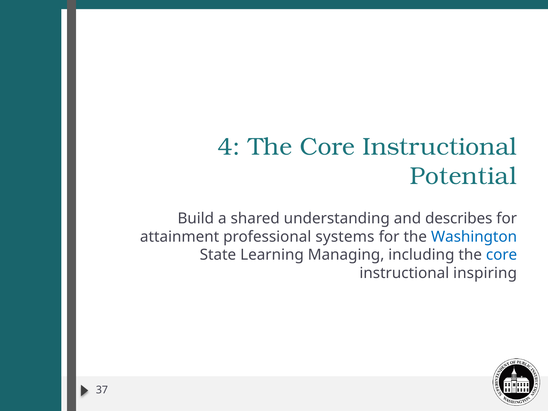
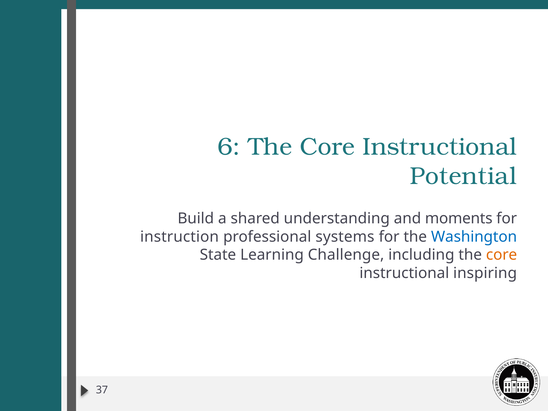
4: 4 -> 6 (229, 147)
describes: describes -> moments (459, 218)
attainment: attainment -> instruction (180, 237)
Managing: Managing -> Challenge (346, 255)
core colour: blue -> orange (502, 255)
